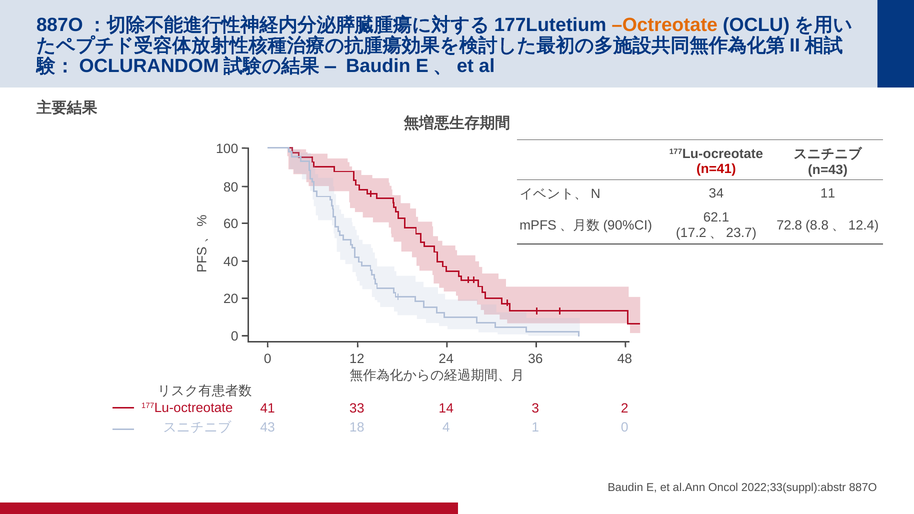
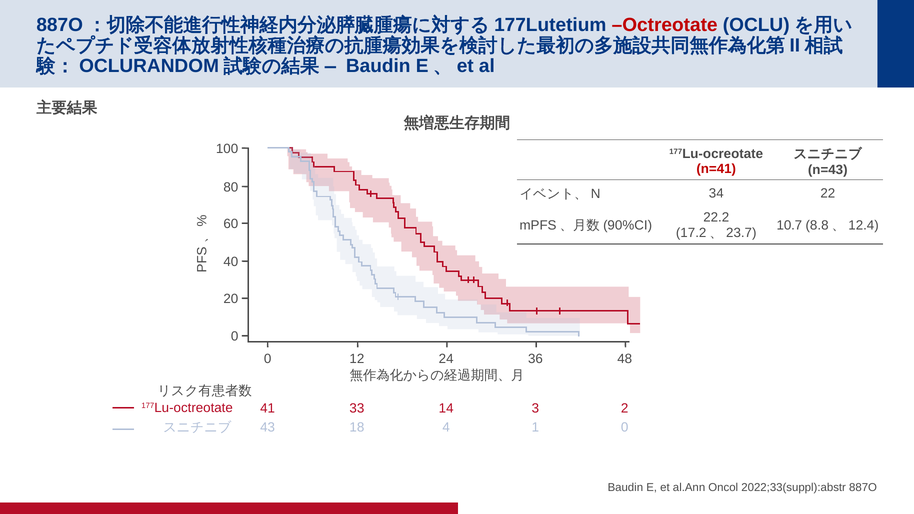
Octreotate colour: orange -> red (665, 25)
11: 11 -> 22 (828, 194)
62.1: 62.1 -> 22.2 (716, 217)
72.8: 72.8 -> 10.7 (789, 225)
